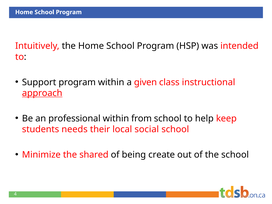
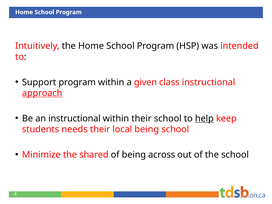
an professional: professional -> instructional (74, 118)
within from: from -> their (141, 118)
help underline: none -> present (204, 118)
local social: social -> being (147, 129)
create: create -> across (162, 155)
